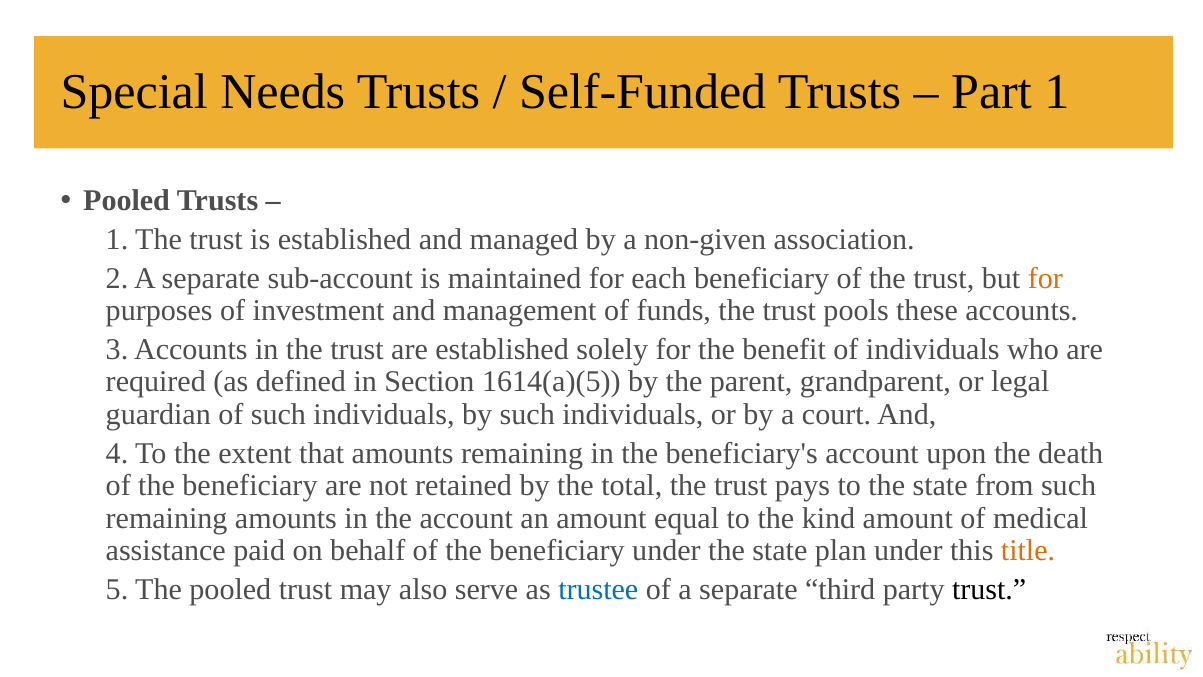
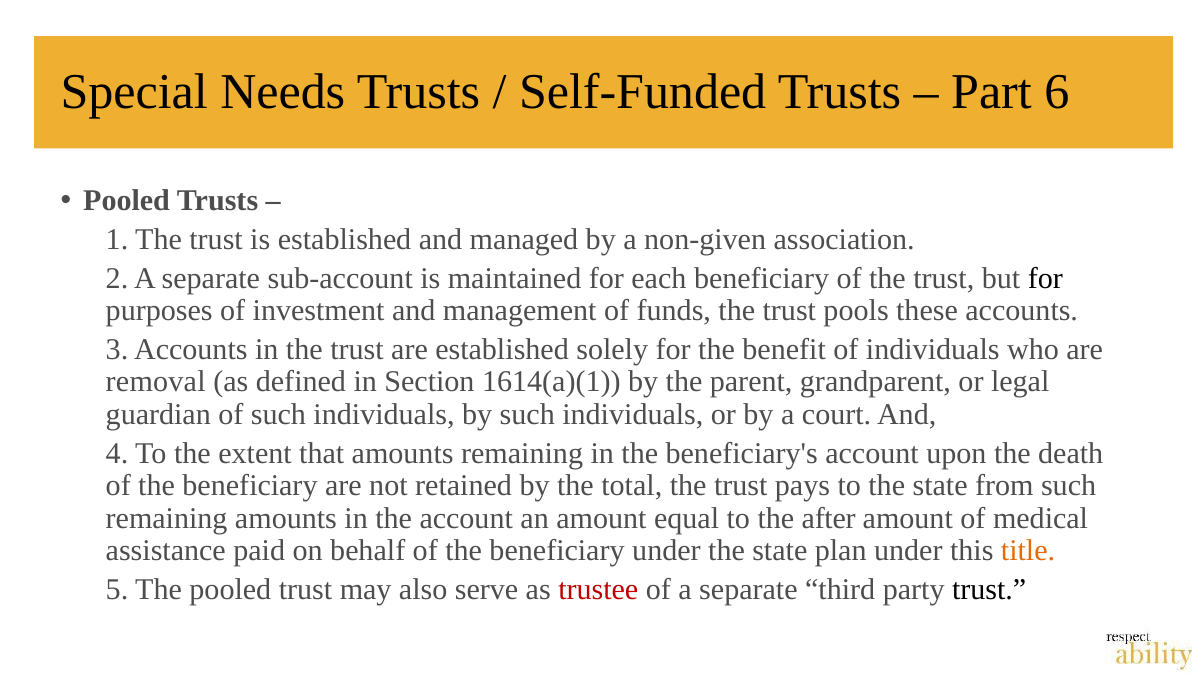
Part 1: 1 -> 6 (1057, 92)
for colour: orange -> black (1045, 278)
required: required -> removal (156, 382)
1614(a)(5: 1614(a)(5 -> 1614(a)(1 (551, 382)
kind: kind -> after (829, 518)
trustee colour: blue -> red (598, 589)
